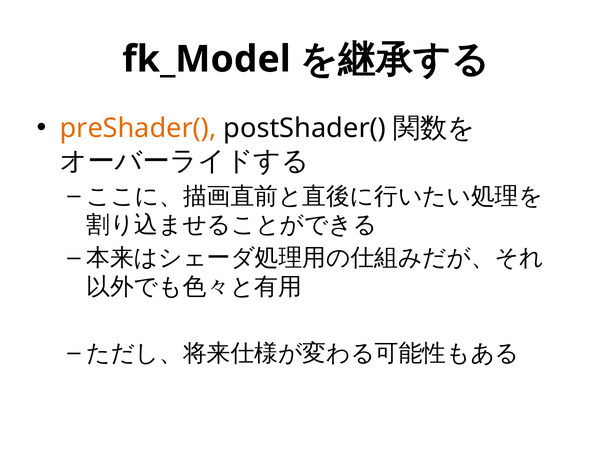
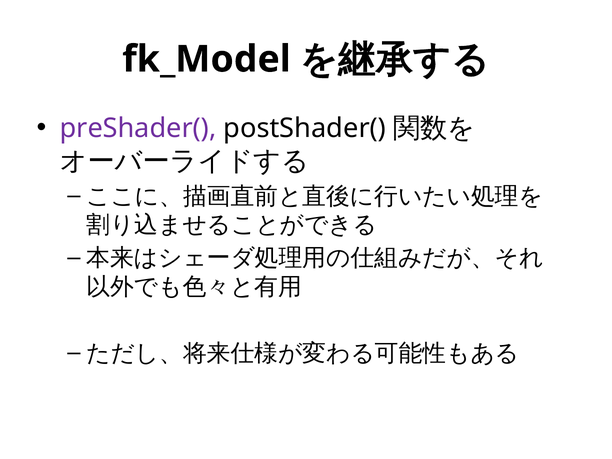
preShader( colour: orange -> purple (138, 128)
